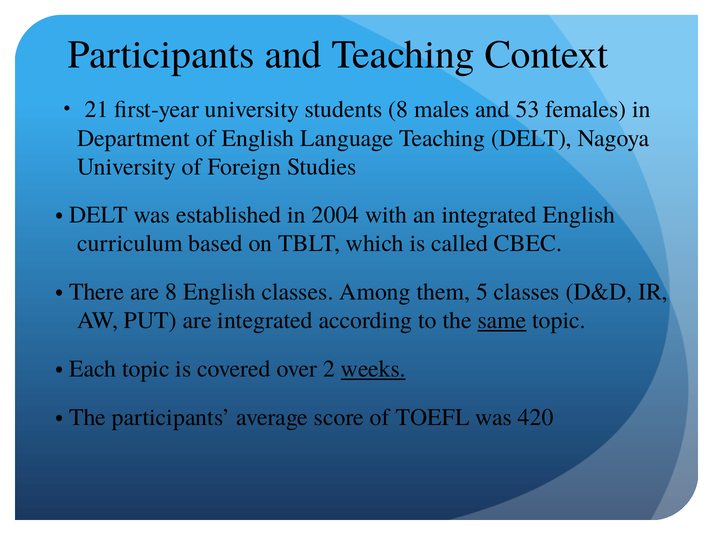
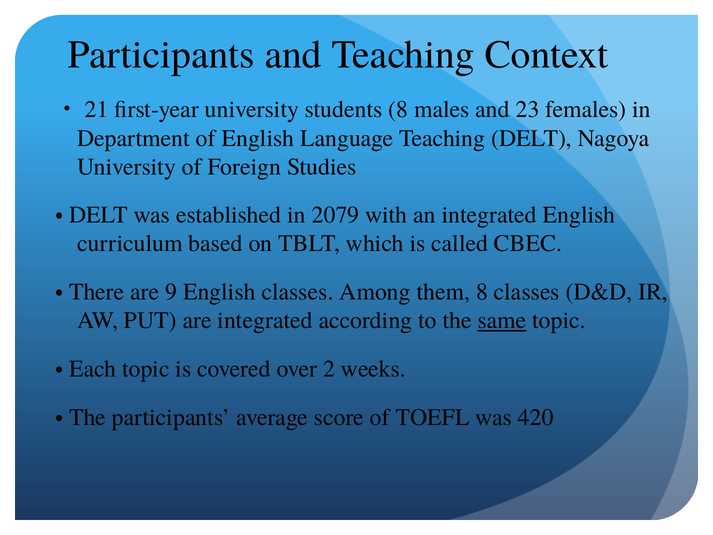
53: 53 -> 23 (528, 110)
2004: 2004 -> 2079 (336, 215)
are 8: 8 -> 9 (171, 292)
them 5: 5 -> 8 (482, 292)
weeks underline: present -> none (373, 369)
